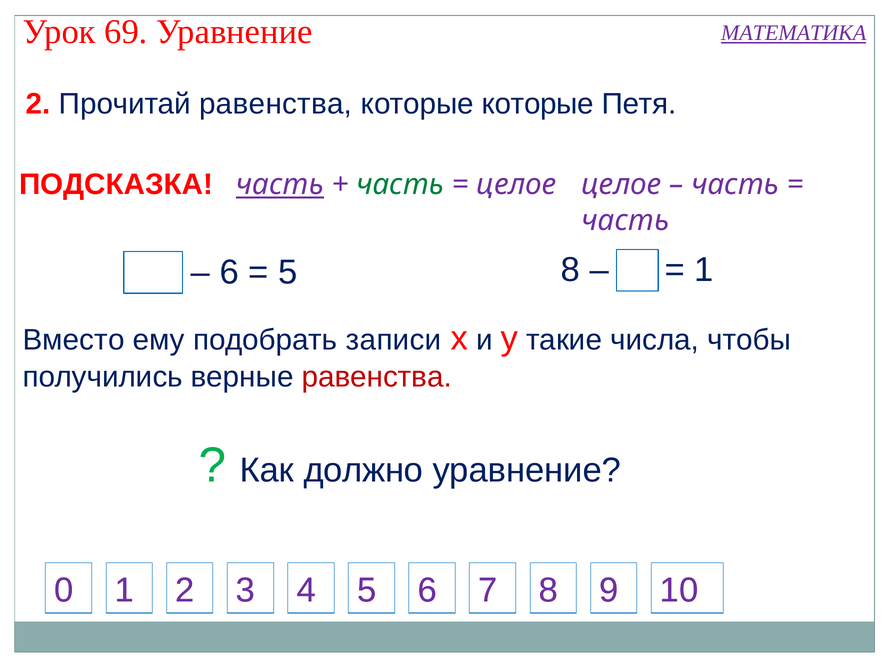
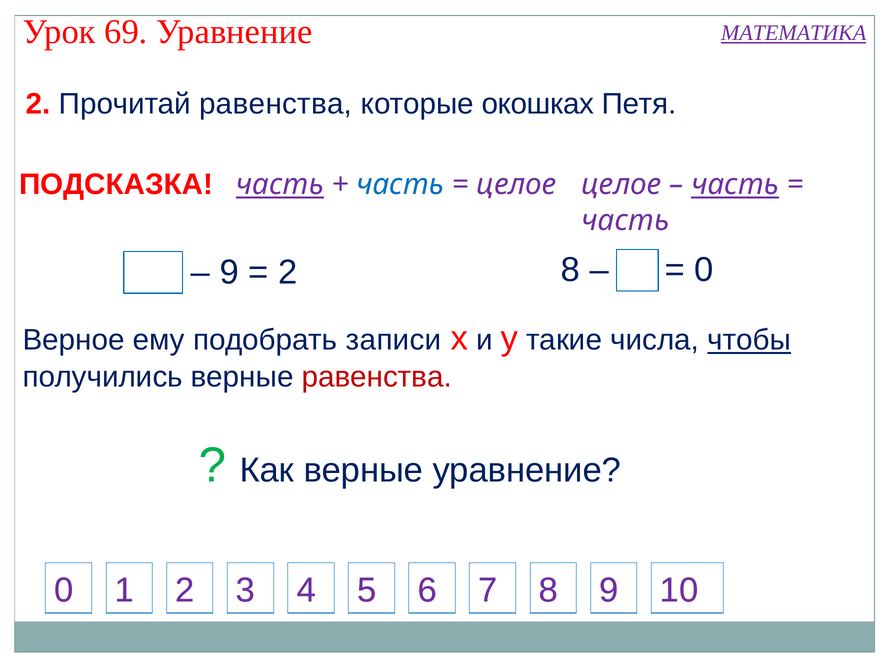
которые которые: которые -> окошках (538, 104)
часть colour: green -> blue (400, 185)
часть underline: none -> present (735, 185)
6: 6 -> 9 (229, 273)
5: 5 -> 2 (288, 273)
1: 1 -> 0 (704, 270)
Вместо: Вместо -> Верное (74, 340)
чтобы underline: none -> present (749, 340)
Как должно: должно -> верные (363, 470)
